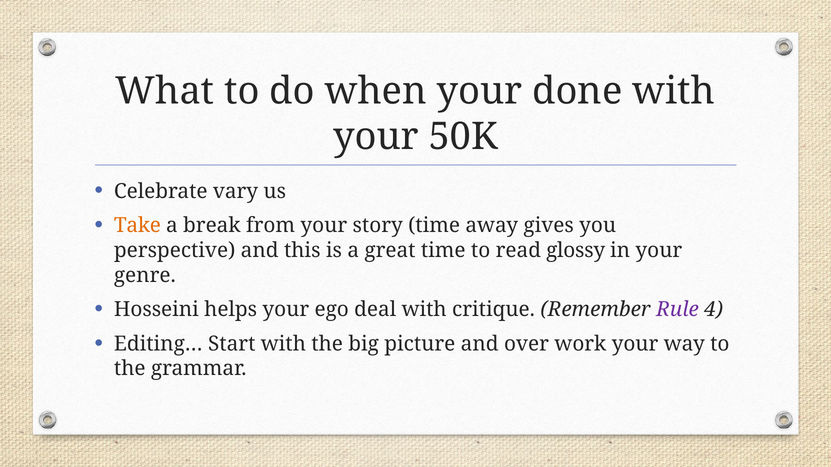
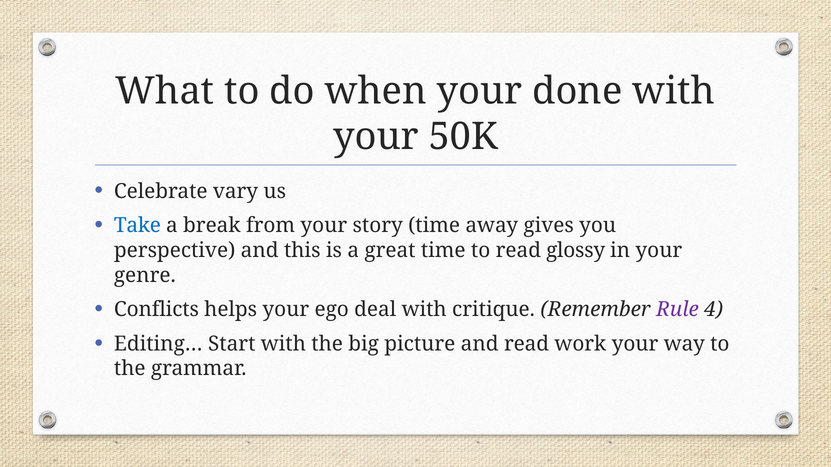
Take colour: orange -> blue (137, 226)
Hosseini: Hosseini -> Conflicts (156, 310)
and over: over -> read (527, 344)
